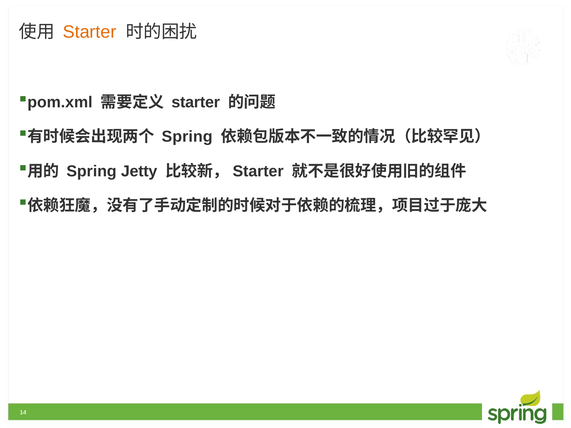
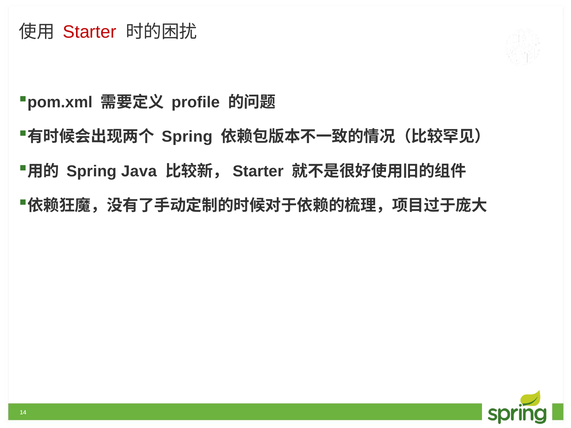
Starter colour: orange -> red (90, 32)
starter: starter -> profile (196, 102)
Jetty: Jetty -> Java (139, 171)
